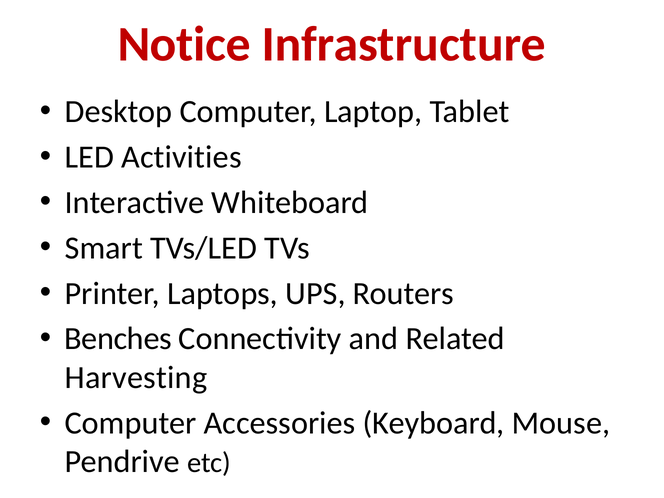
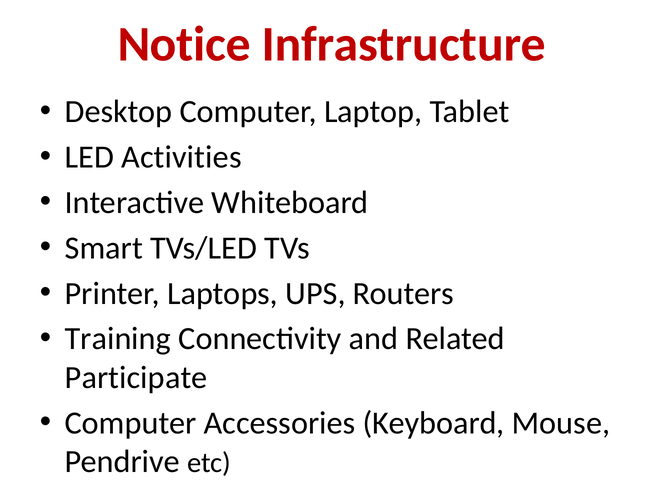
Benches: Benches -> Training (118, 339)
Harvesting: Harvesting -> Participate (136, 377)
